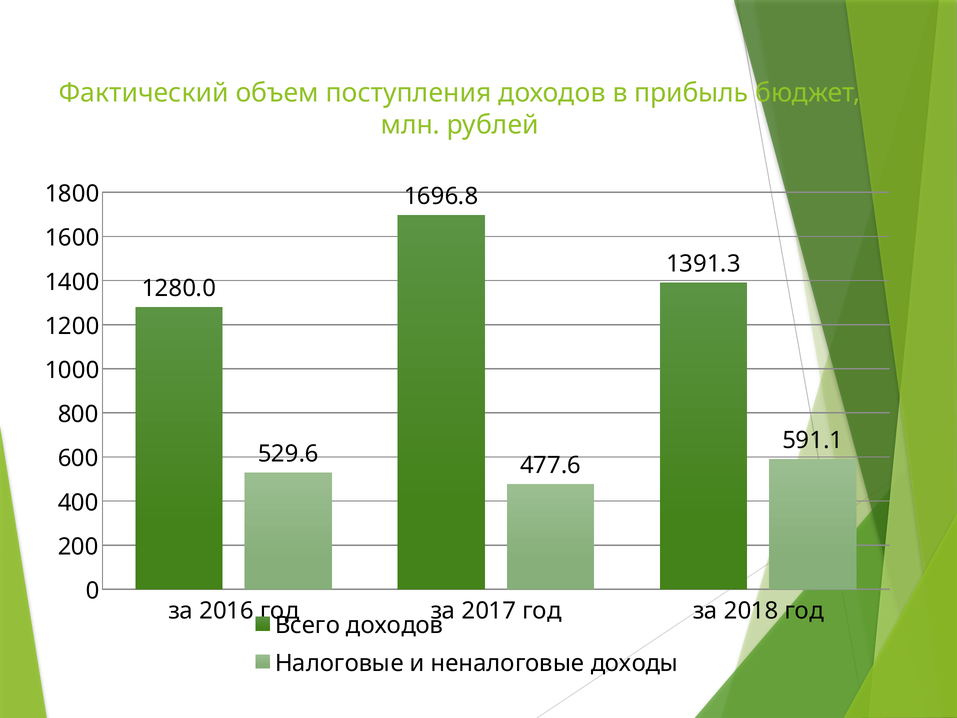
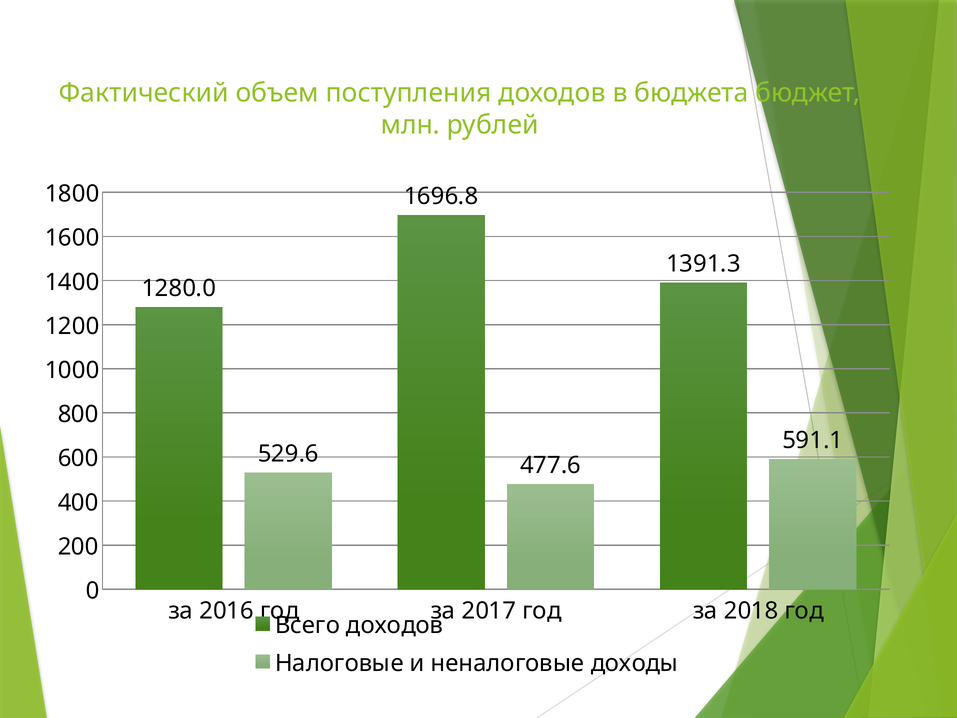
прибыль: прибыль -> бюджета (691, 93)
